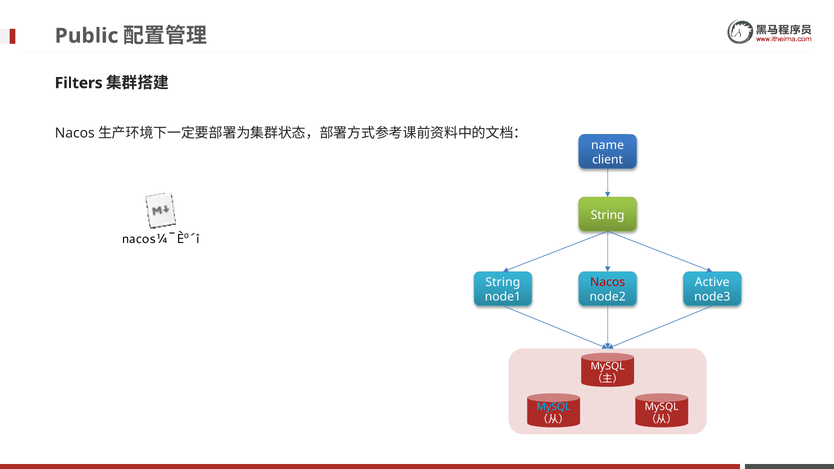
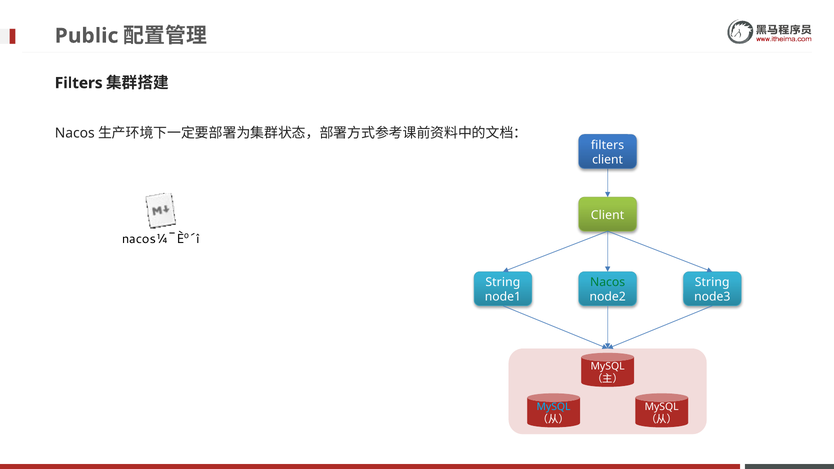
name: name -> filters (608, 145)
String: String -> Client (608, 215)
Nacos colour: red -> green (608, 282)
Active: Active -> String (712, 282)
